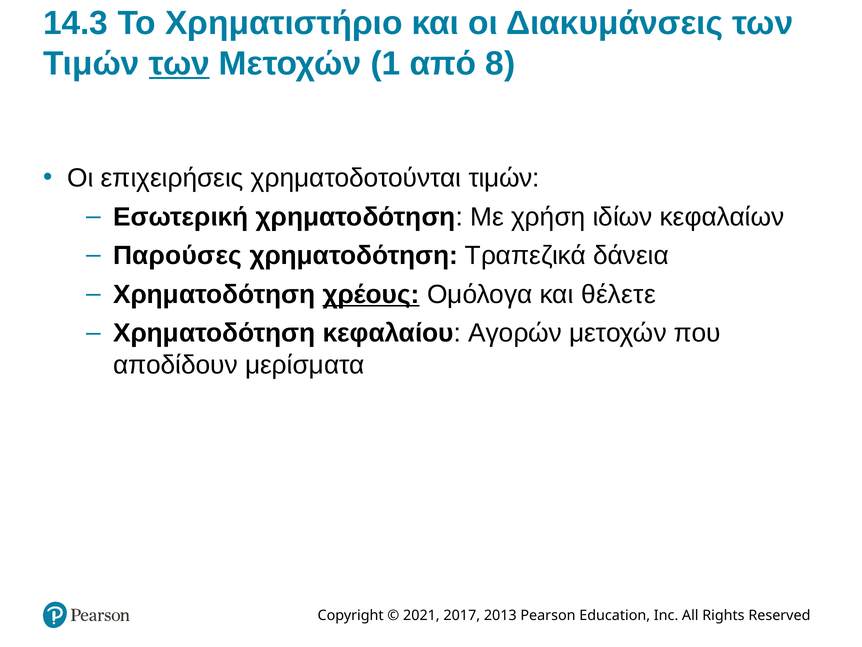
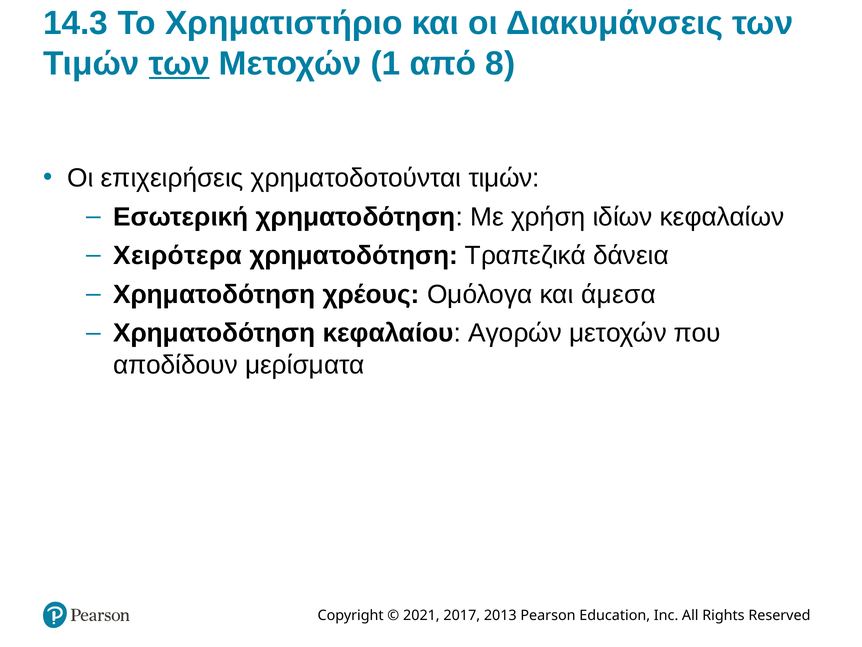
Παρούσες: Παρούσες -> Χειρότερα (178, 255)
χρέους underline: present -> none (371, 294)
θέλετε: θέλετε -> άμεσα (618, 294)
